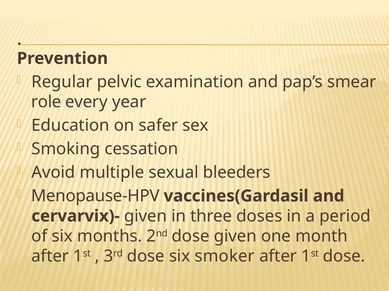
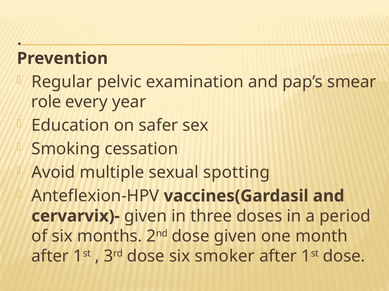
bleeders: bleeders -> spotting (237, 173)
Menopause-HPV: Menopause-HPV -> Anteflexion-HPV (95, 196)
